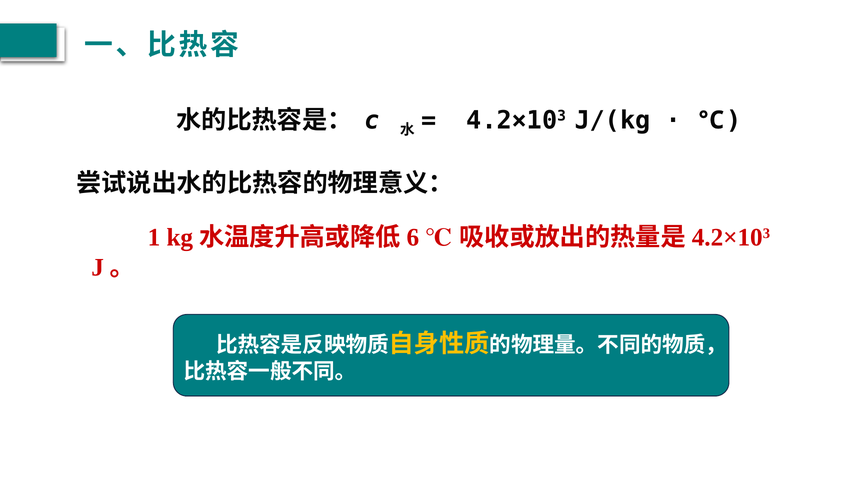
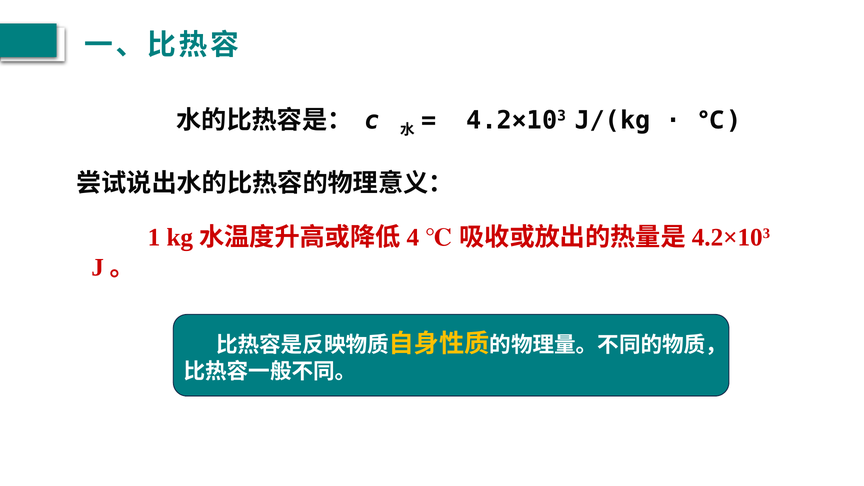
6: 6 -> 4 (413, 237)
